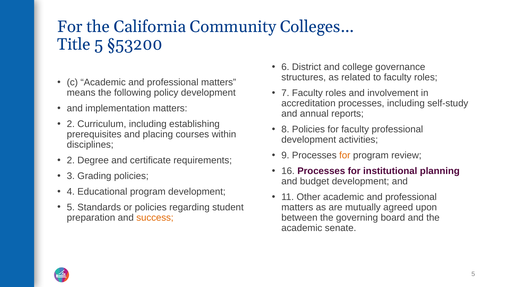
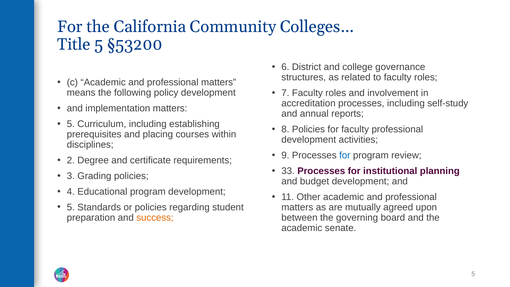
2: 2 -> 5 (71, 124)
for colour: orange -> blue (345, 155)
16: 16 -> 33 (288, 171)
